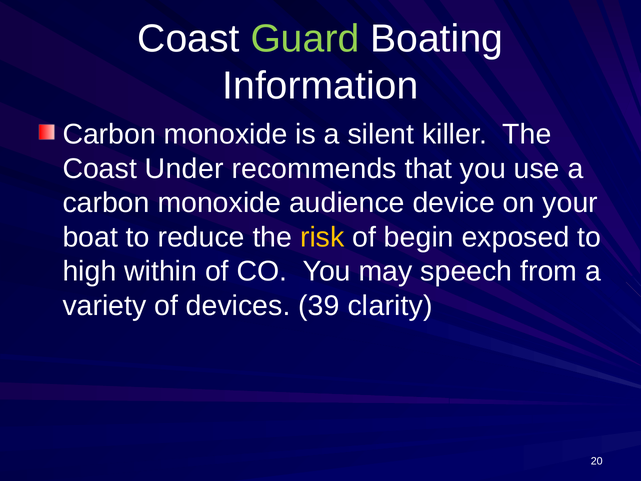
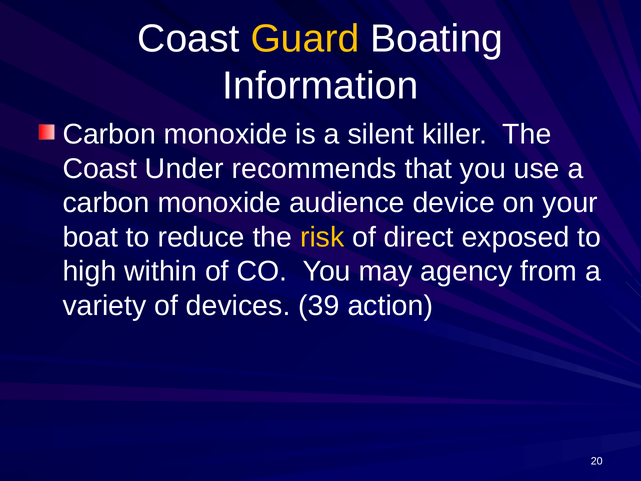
Guard colour: light green -> yellow (305, 39)
begin: begin -> direct (419, 237)
speech: speech -> agency (466, 271)
clarity: clarity -> action (390, 305)
